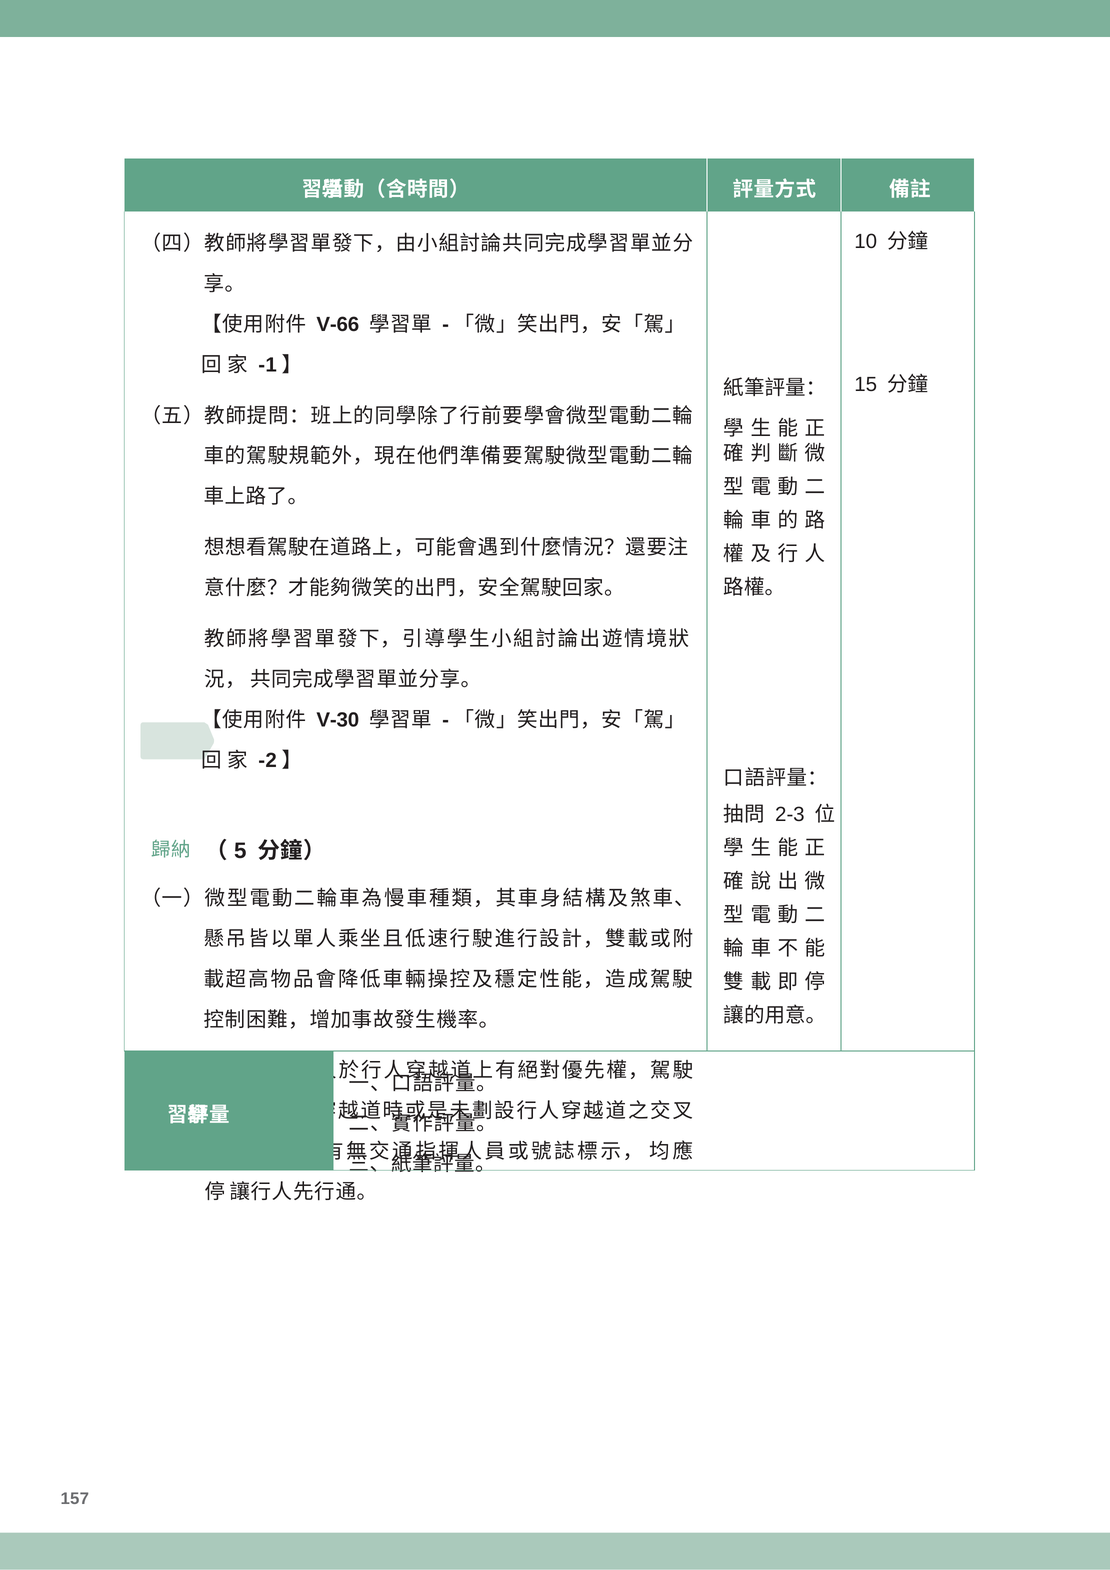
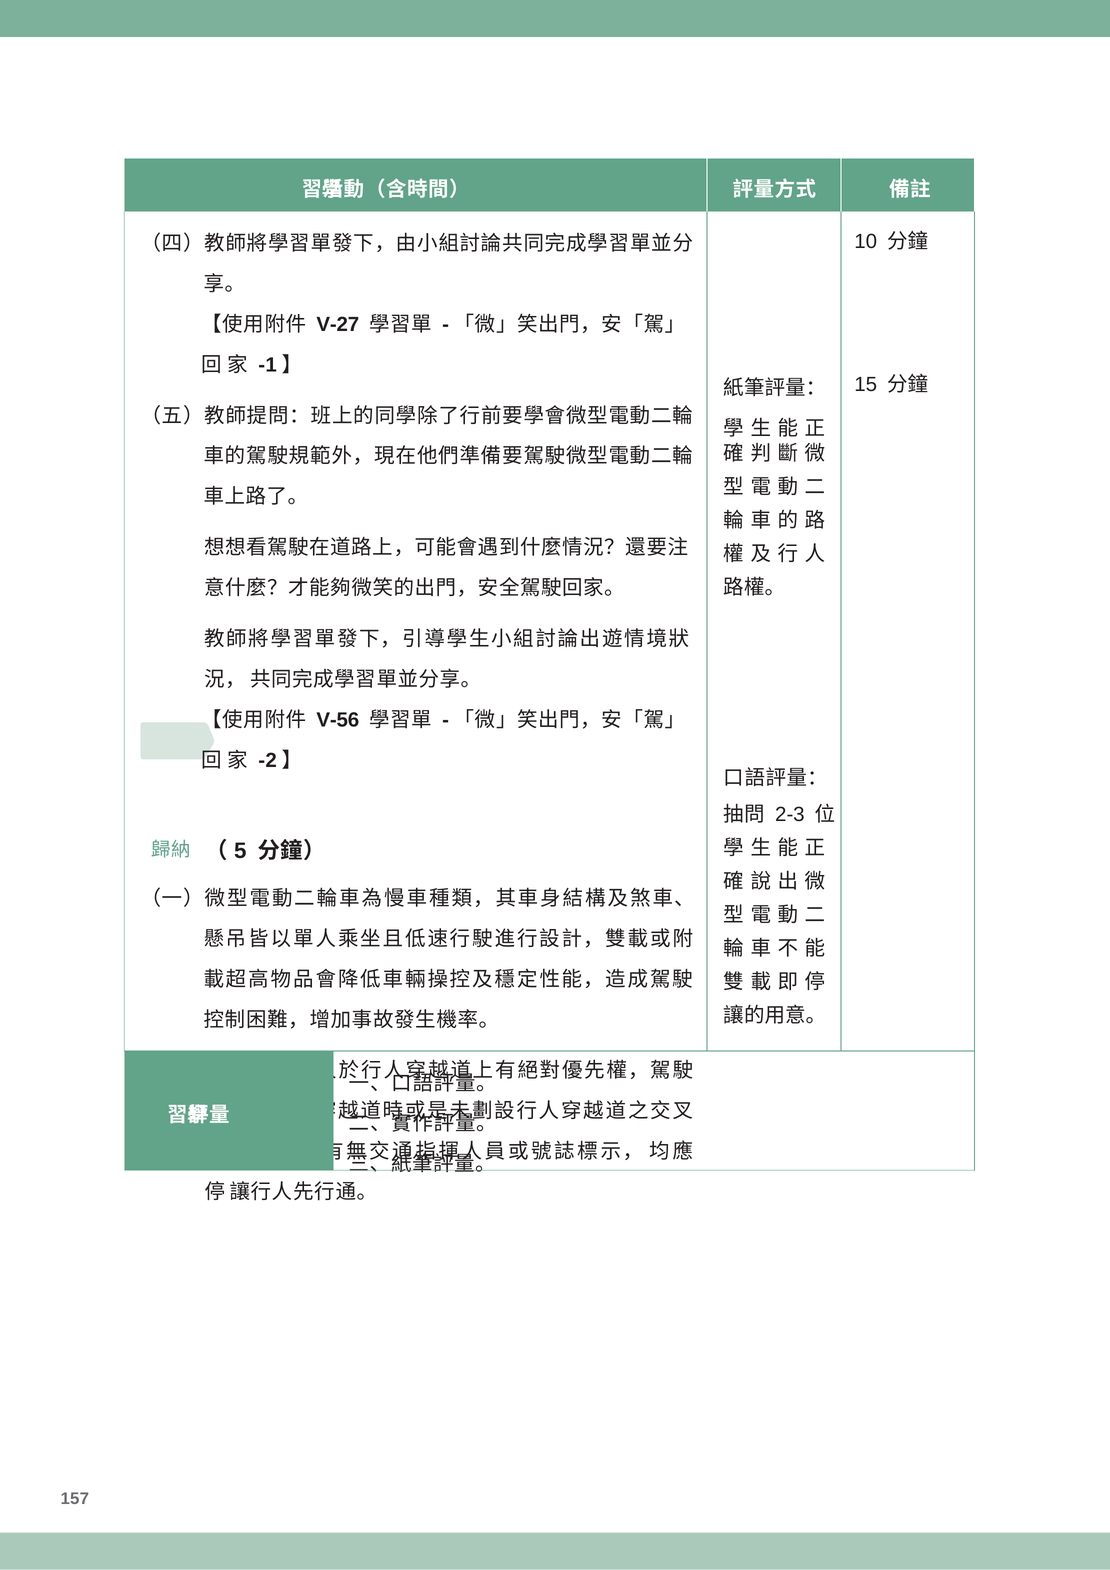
V-66: V-66 -> V-27 (338, 325)
V-30: V-30 -> V-56 (338, 720)
